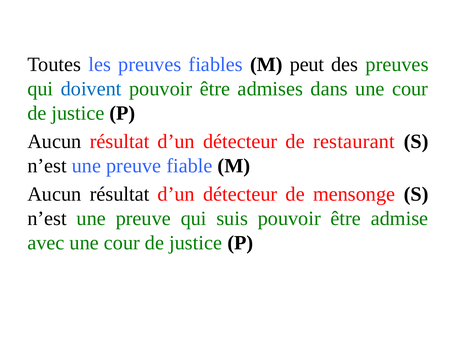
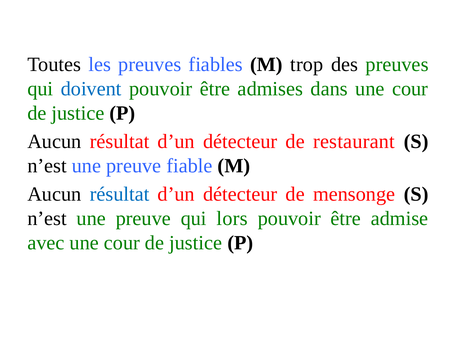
peut: peut -> trop (307, 64)
résultat colour: black -> blue (120, 194)
suis: suis -> lors (232, 219)
